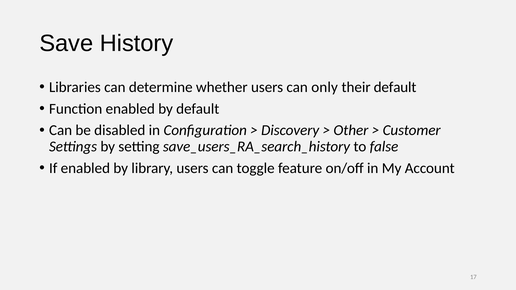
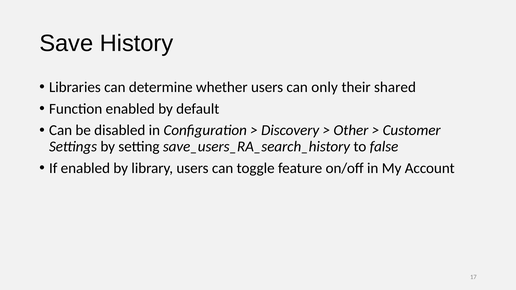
their default: default -> shared (395, 87)
